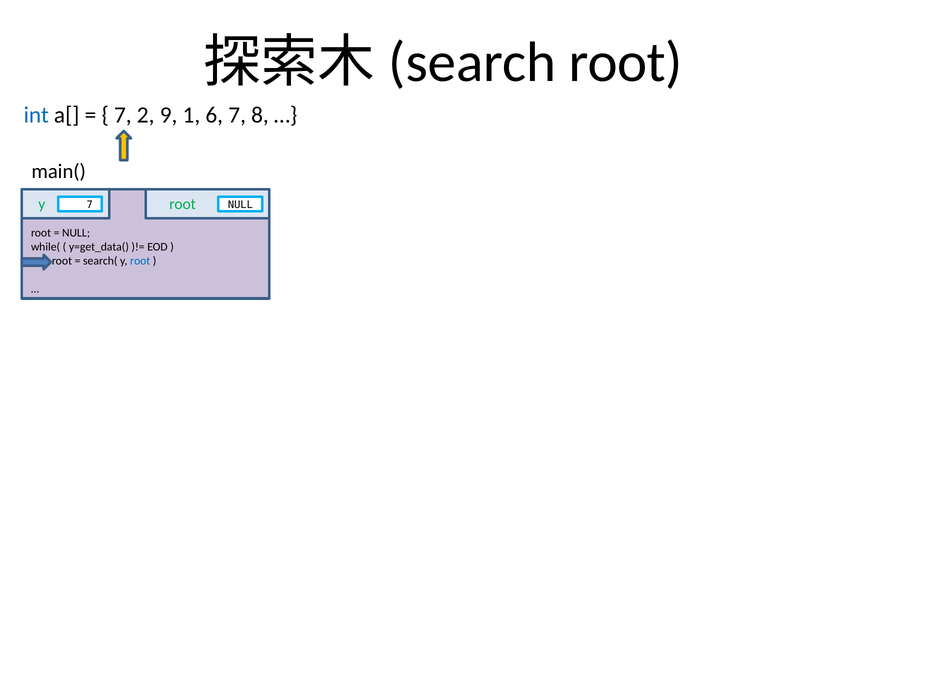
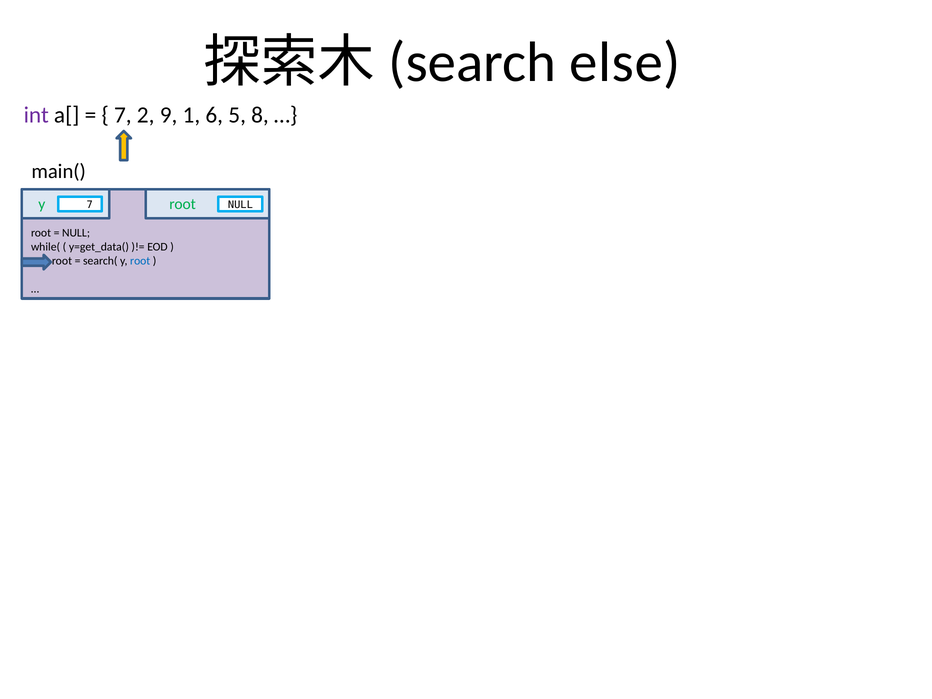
root: root -> else (625, 62)
int colour: blue -> purple (36, 115)
6 7: 7 -> 5 (237, 115)
